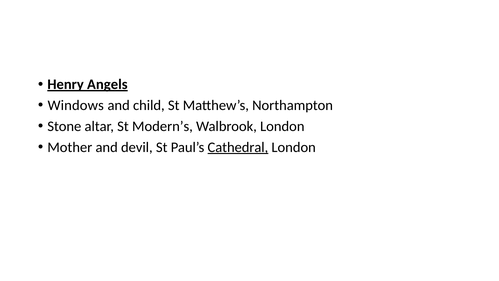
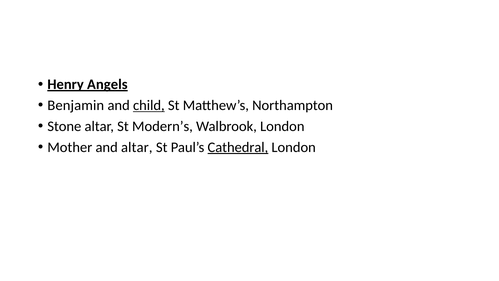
Windows: Windows -> Benjamin (76, 105)
child underline: none -> present (149, 105)
and devil: devil -> altar (137, 147)
